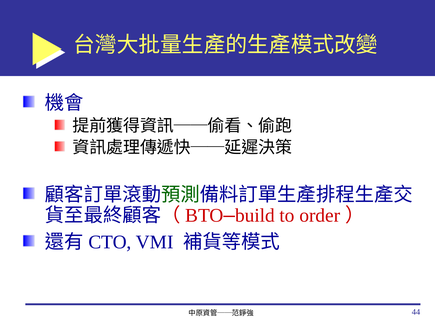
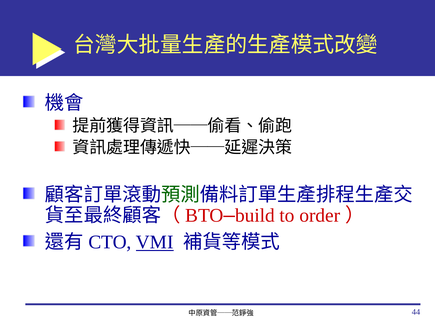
VMI underline: none -> present (155, 242)
